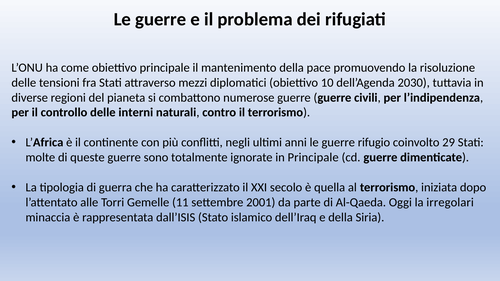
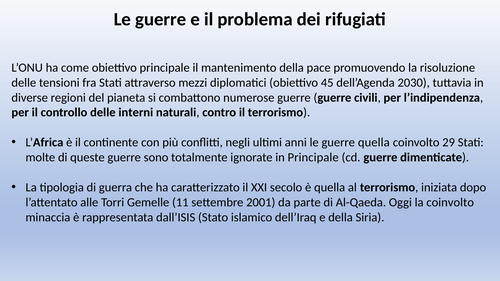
10: 10 -> 45 (327, 83)
guerre rifugio: rifugio -> quella (374, 143)
la irregolari: irregolari -> coinvolto (450, 203)
